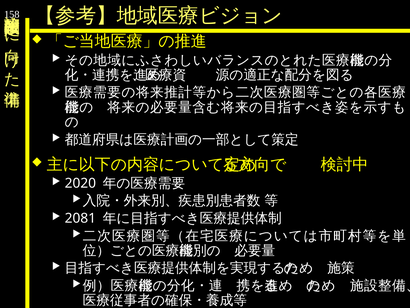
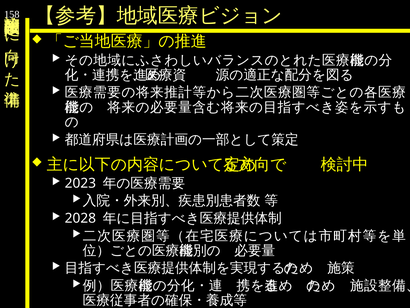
2020: 2020 -> 2023 (80, 183)
2081: 2081 -> 2028 (80, 218)
